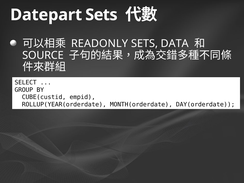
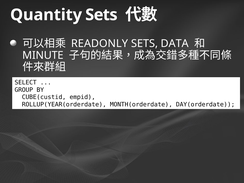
Datepart: Datepart -> Quantity (46, 15)
SOURCE: SOURCE -> MINUTE (43, 55)
